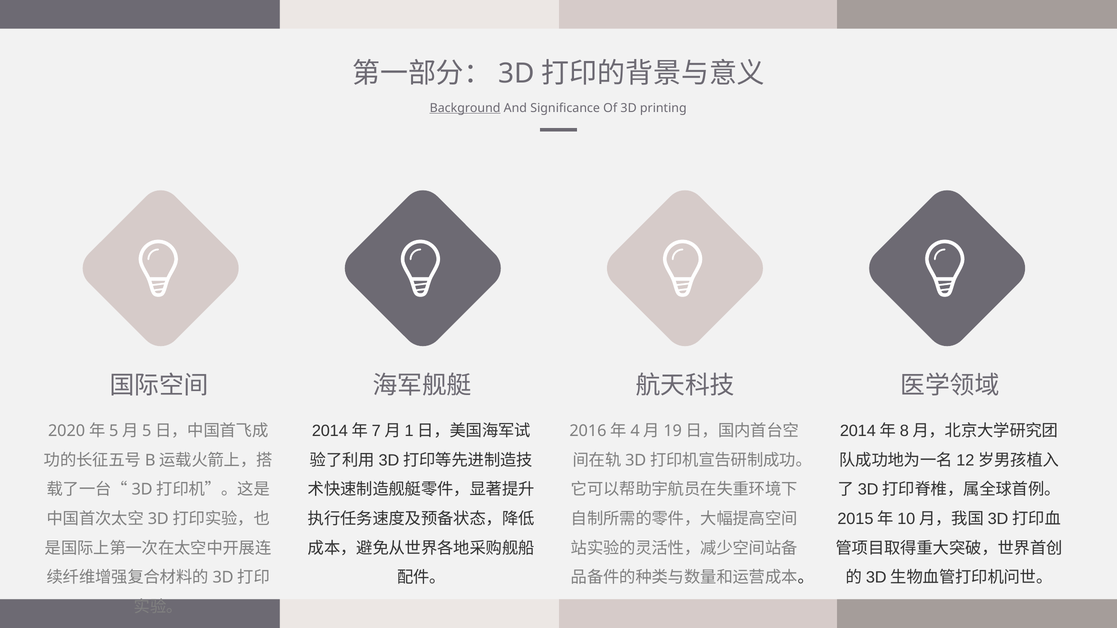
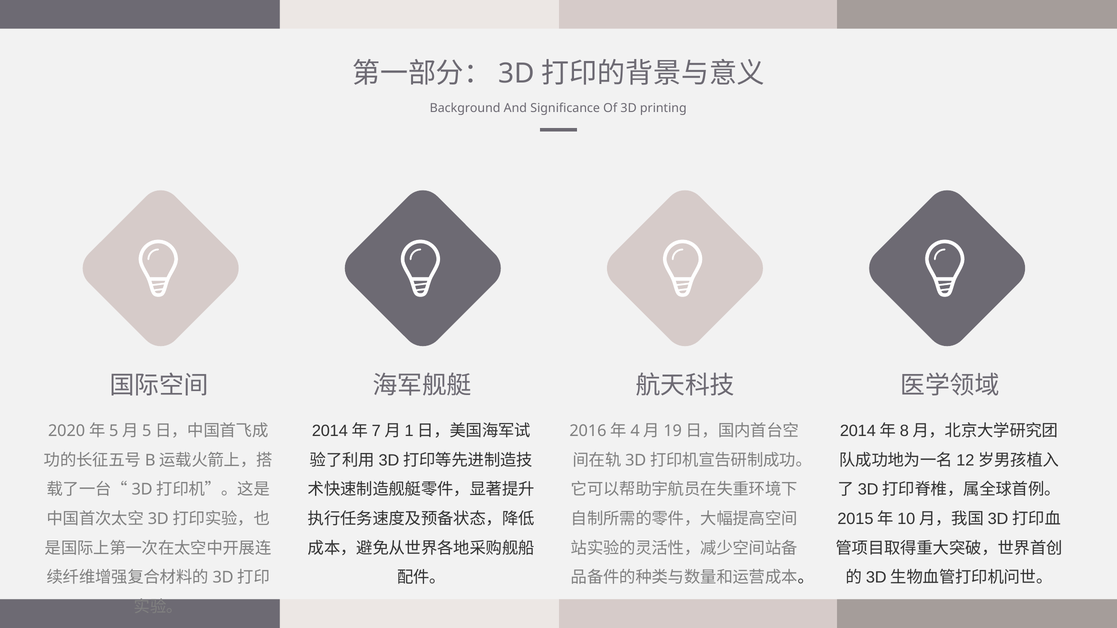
Background underline: present -> none (465, 108)
